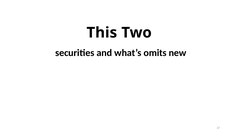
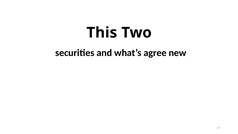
omits: omits -> agree (155, 53)
